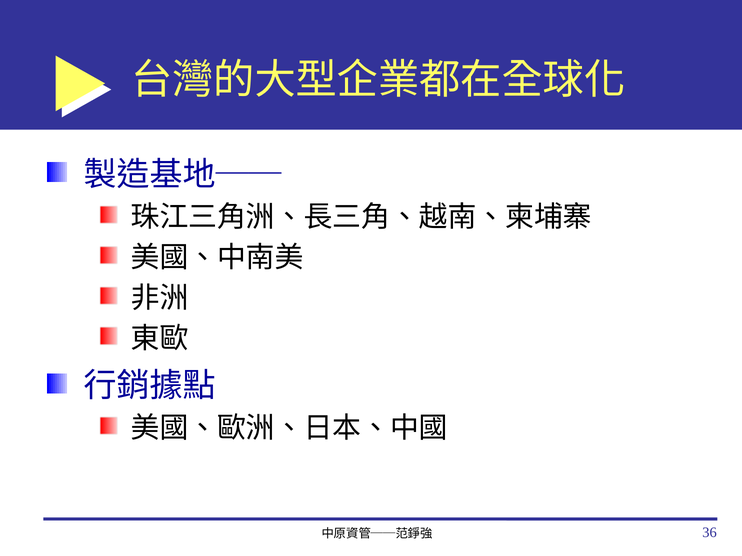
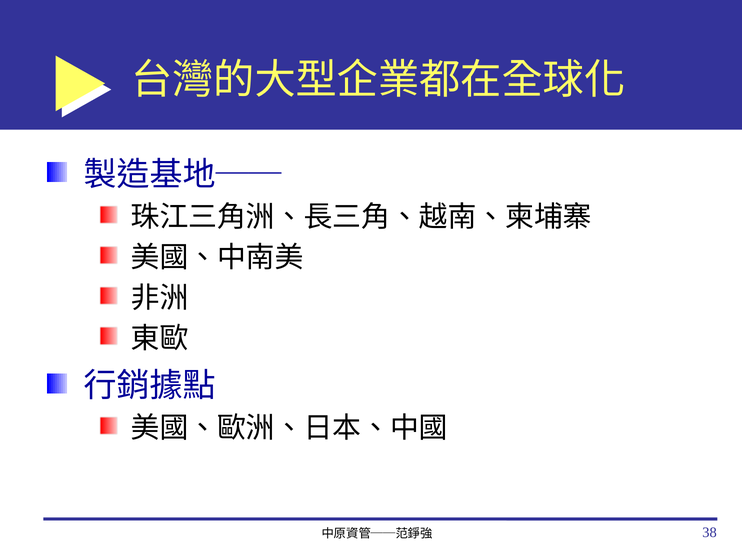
36: 36 -> 38 (710, 533)
